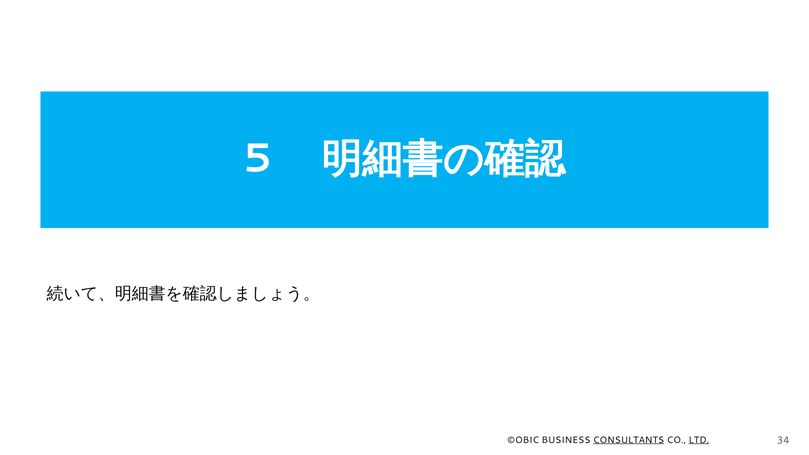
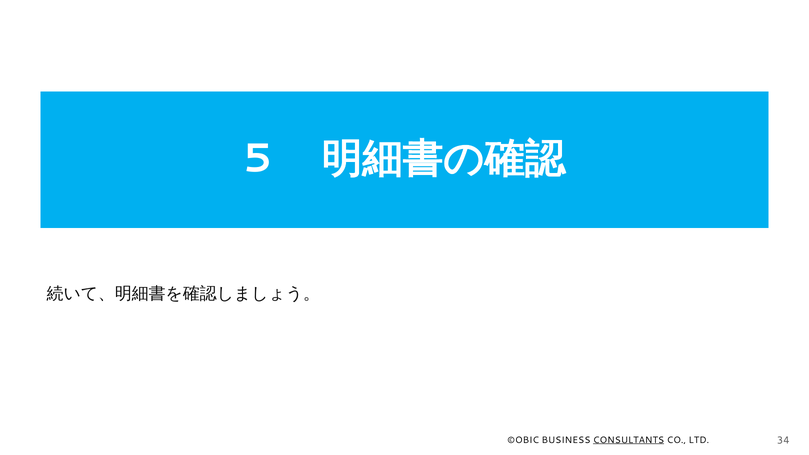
LTD underline: present -> none (699, 440)
